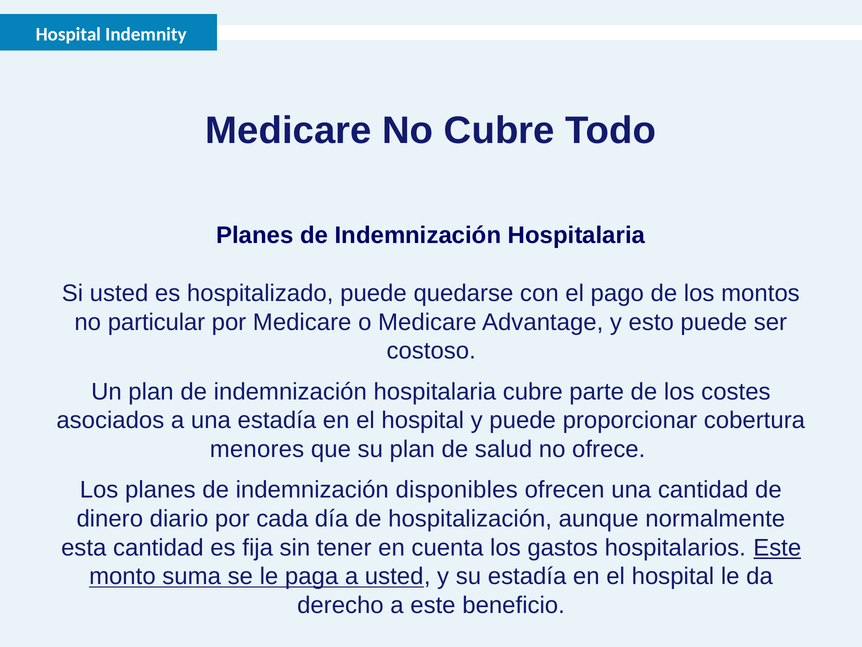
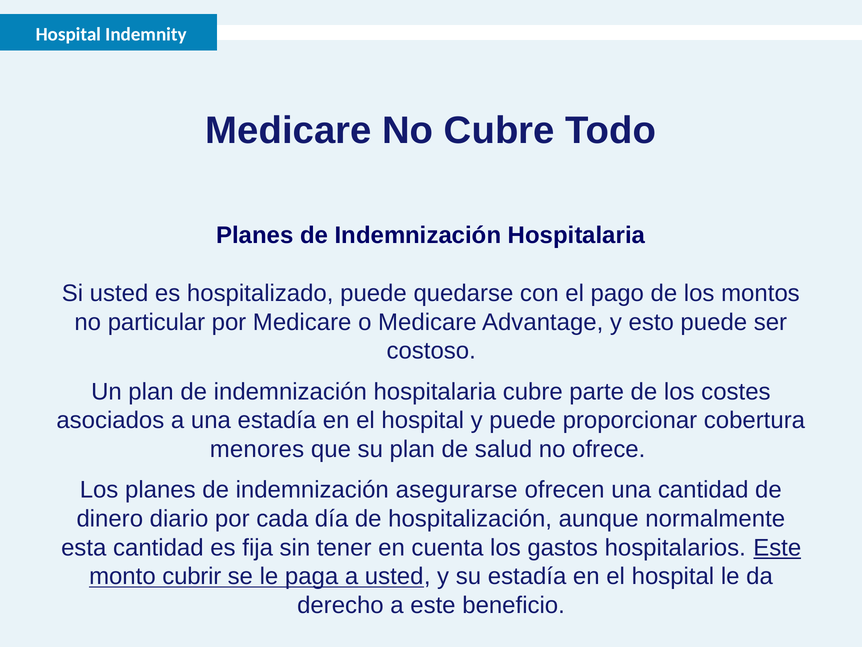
disponibles: disponibles -> asegurarse (457, 490)
suma: suma -> cubrir (192, 576)
